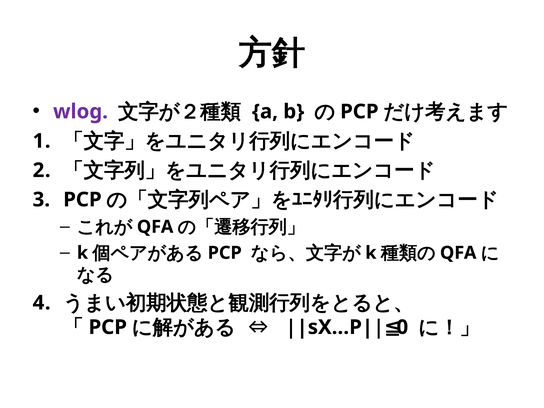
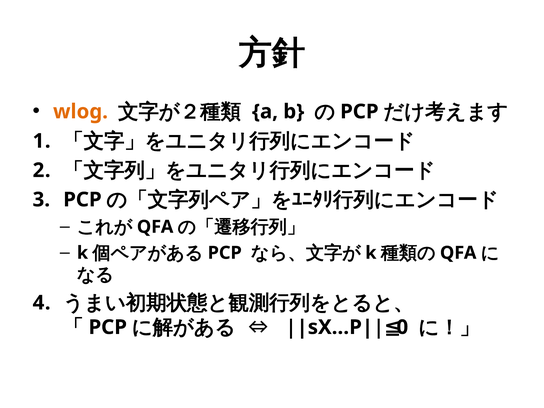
wlog colour: purple -> orange (80, 112)
